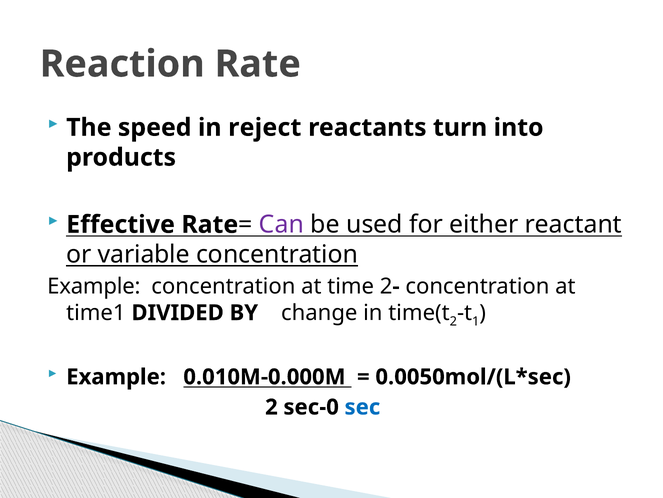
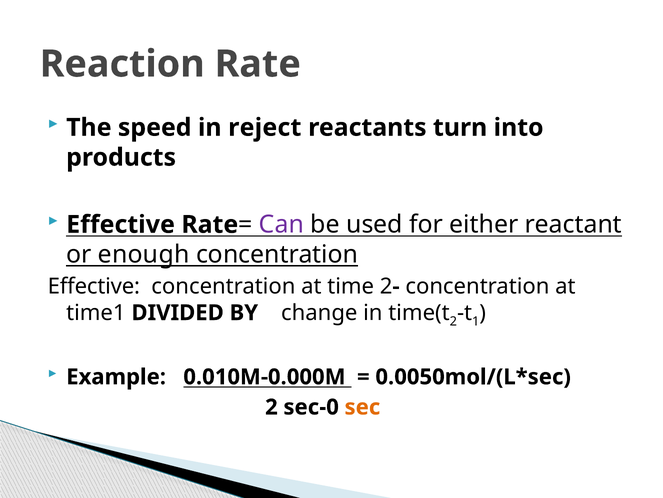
variable: variable -> enough (144, 254)
Example: Example -> Effective (94, 286)
sec colour: blue -> orange (362, 407)
